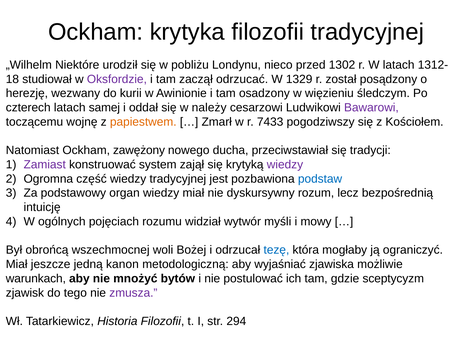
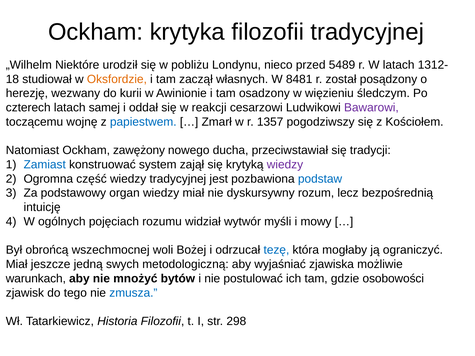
1302: 1302 -> 5489 (342, 65)
Oksfordzie colour: purple -> orange (117, 79)
odrzucać: odrzucać -> własnych (242, 79)
1329: 1329 -> 8481 (299, 79)
należy: należy -> reakcji (209, 108)
papiestwem colour: orange -> blue (143, 122)
7433: 7433 -> 1357 (270, 122)
Zamiast colour: purple -> blue (45, 165)
kanon: kanon -> swych (122, 264)
sceptycyzm: sceptycyzm -> osobowości (393, 279)
zmusza colour: purple -> blue (133, 293)
294: 294 -> 298 (236, 321)
